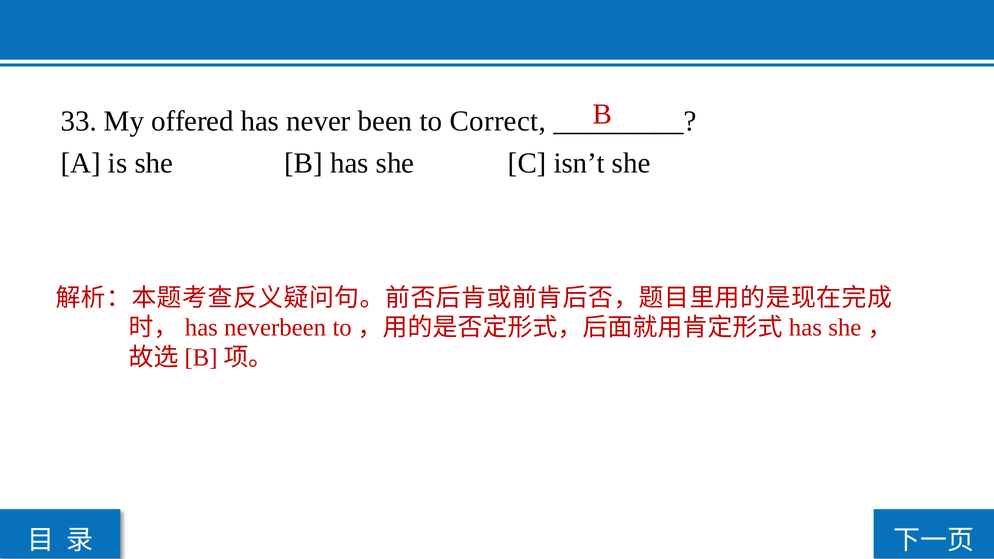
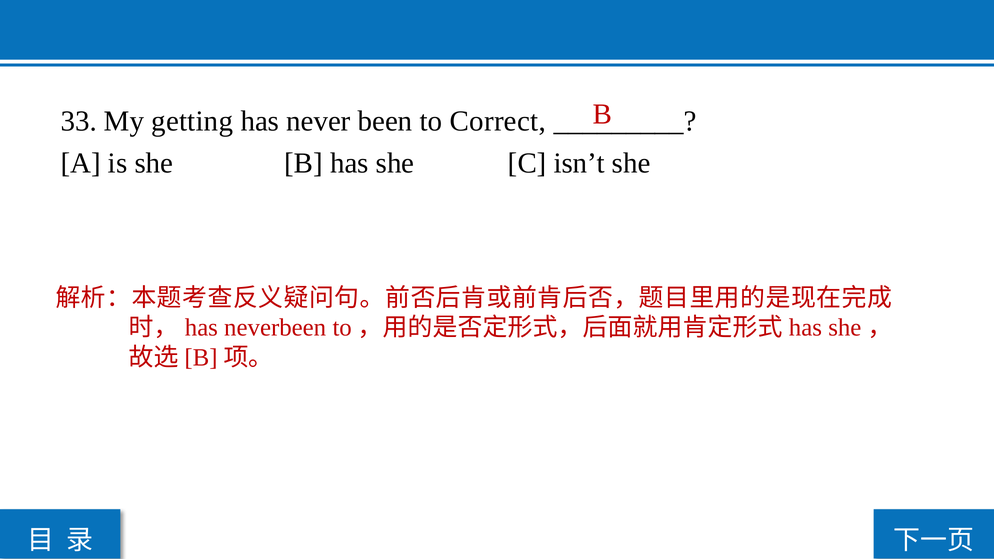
offered: offered -> getting (192, 121)
